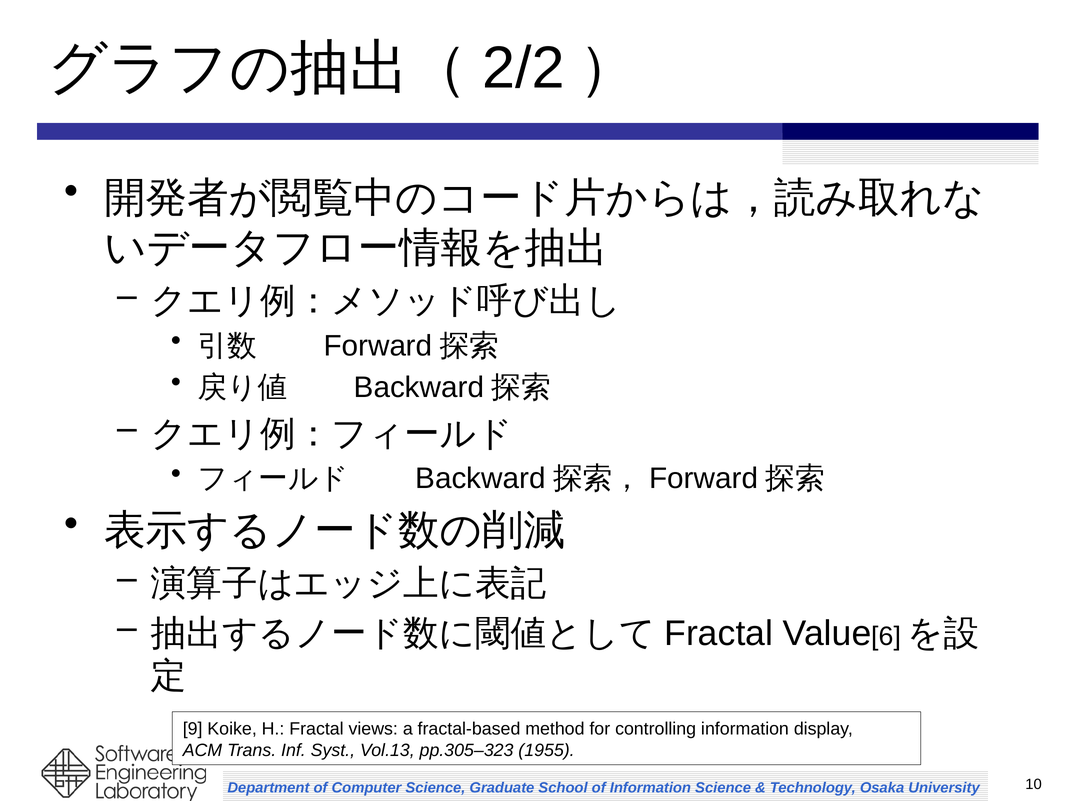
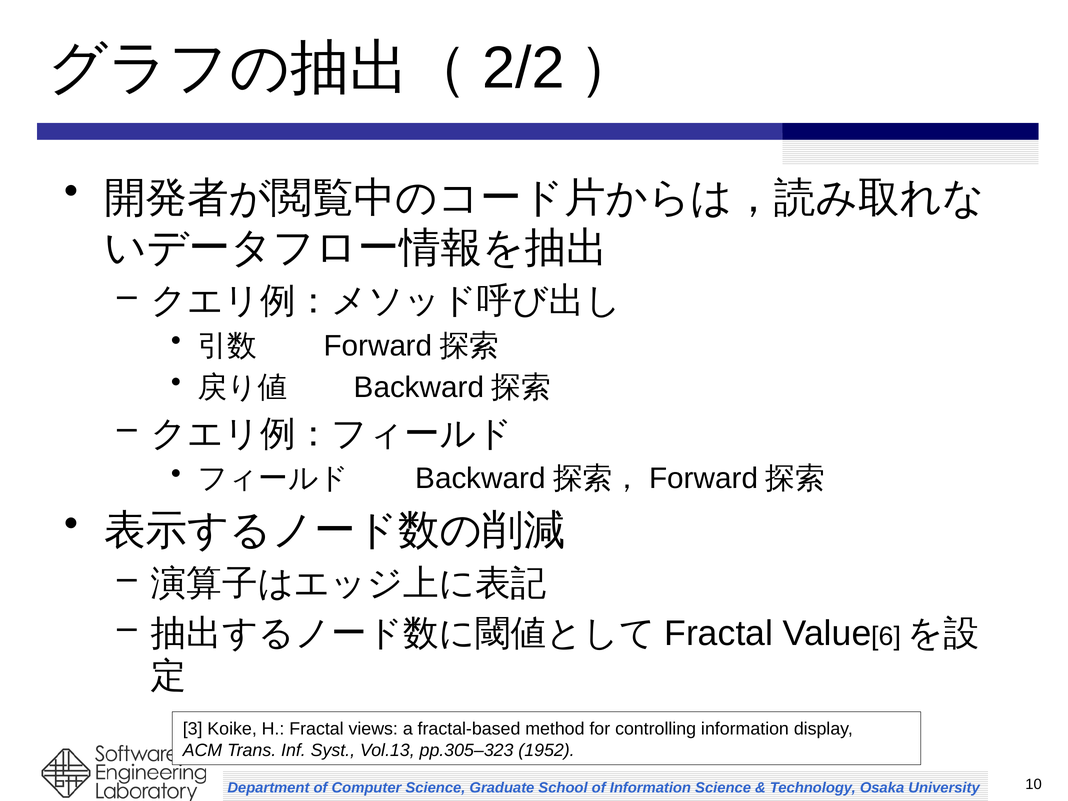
9: 9 -> 3 (193, 729)
1955: 1955 -> 1952 (546, 750)
